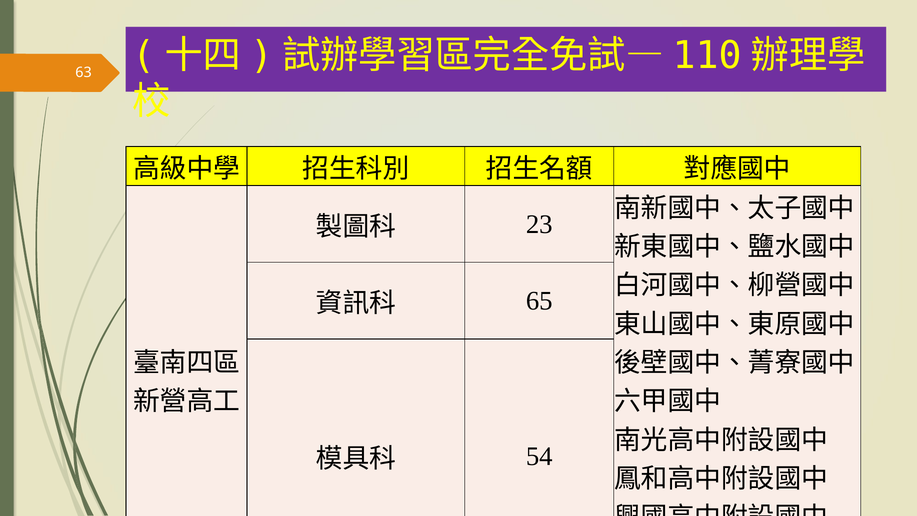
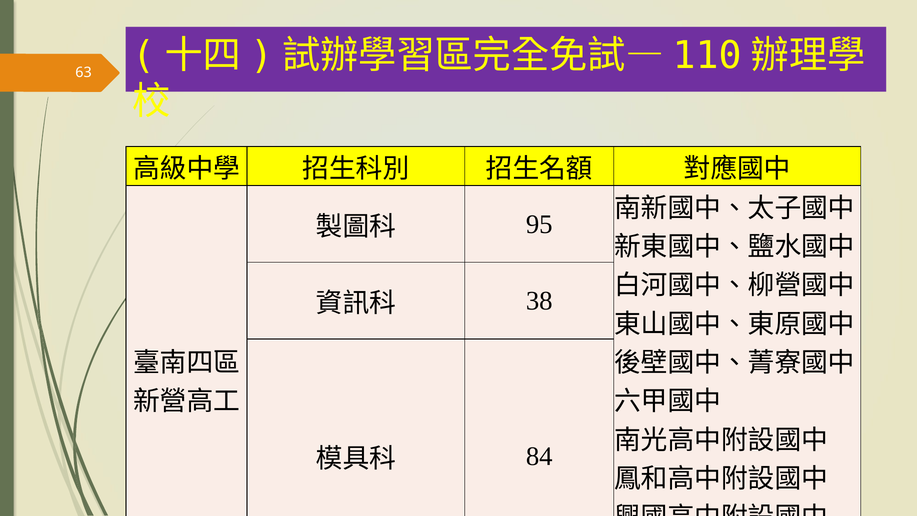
23: 23 -> 95 (539, 224)
65: 65 -> 38 (539, 301)
54: 54 -> 84 (539, 456)
